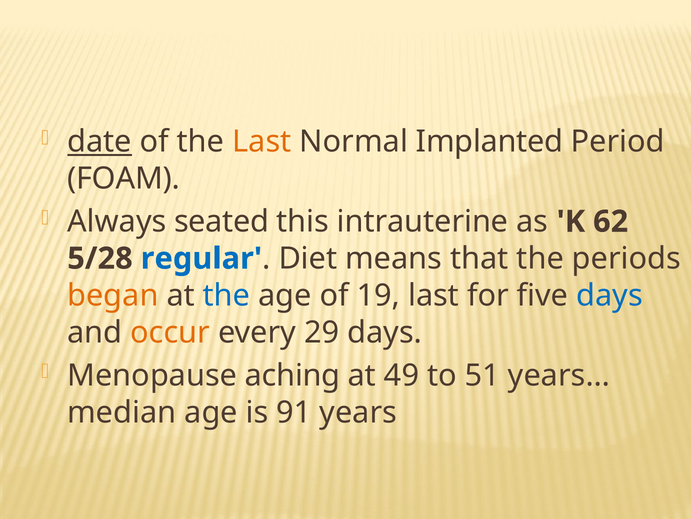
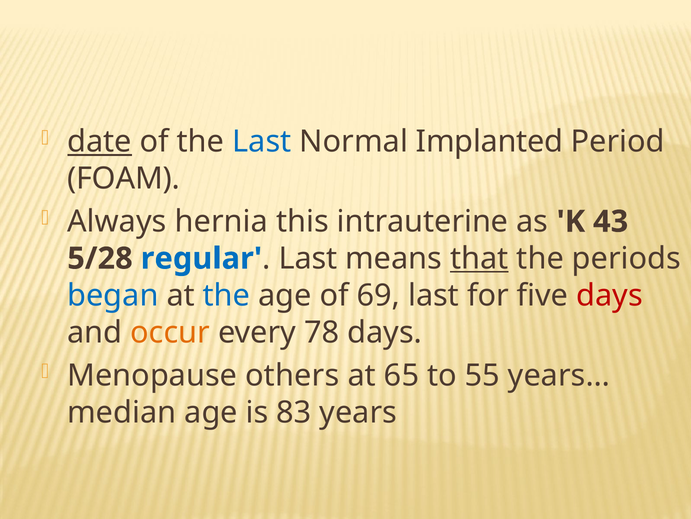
Last colour: orange -> blue (262, 141)
seated: seated -> hernia (221, 221)
62: 62 -> 43 (611, 221)
Diet: Diet -> Last (308, 258)
that underline: none -> present (479, 258)
began colour: orange -> blue (113, 295)
19: 19 -> 69 (378, 295)
days colour: blue -> red (610, 295)
29: 29 -> 78 (322, 332)
aching: aching -> others (292, 375)
49: 49 -> 65 (402, 375)
51: 51 -> 55 (482, 375)
91: 91 -> 83 (294, 412)
